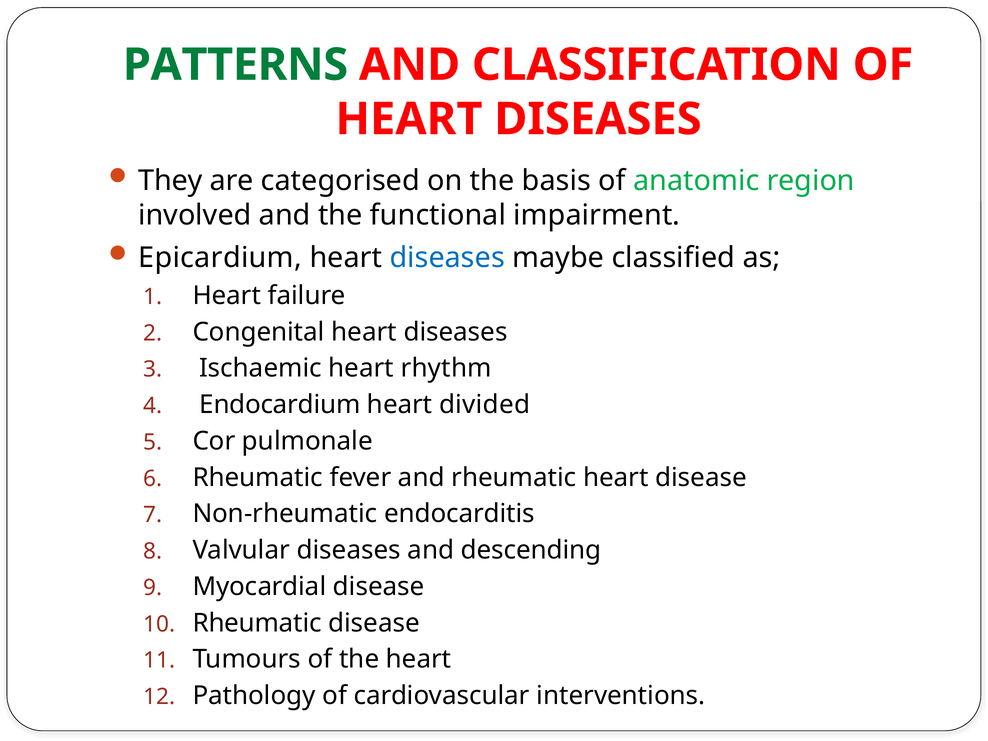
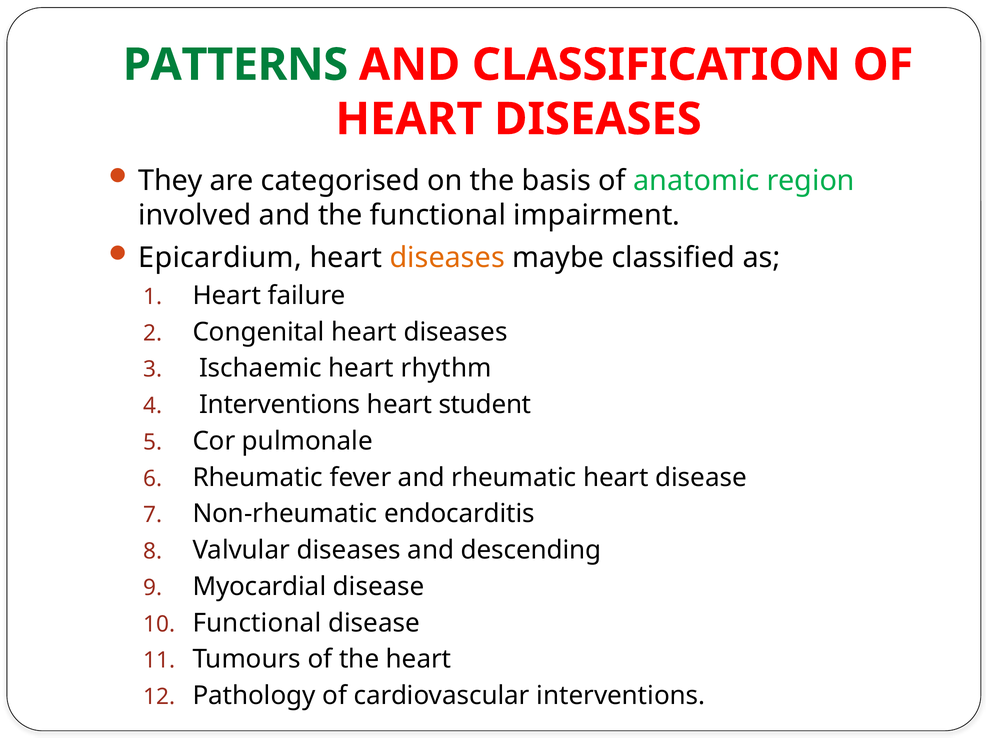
diseases colour: blue -> orange (447, 258)
Endocardium: Endocardium -> Interventions (280, 405)
divided: divided -> student (485, 405)
Rheumatic: Rheumatic -> Functional (257, 623)
